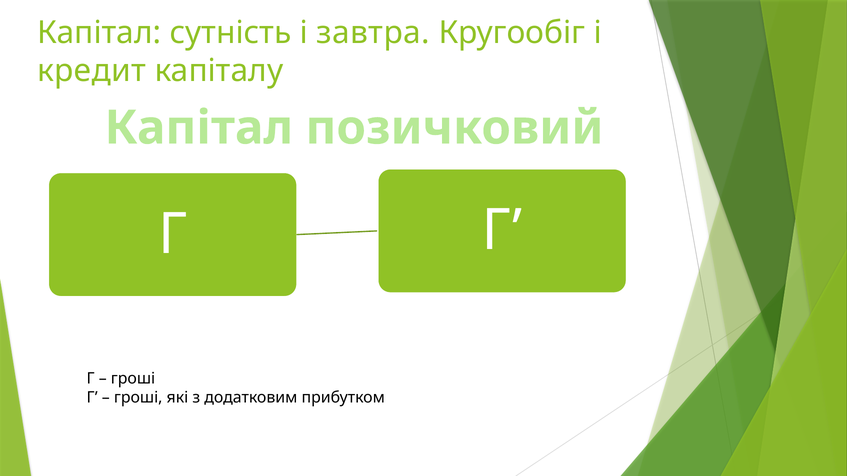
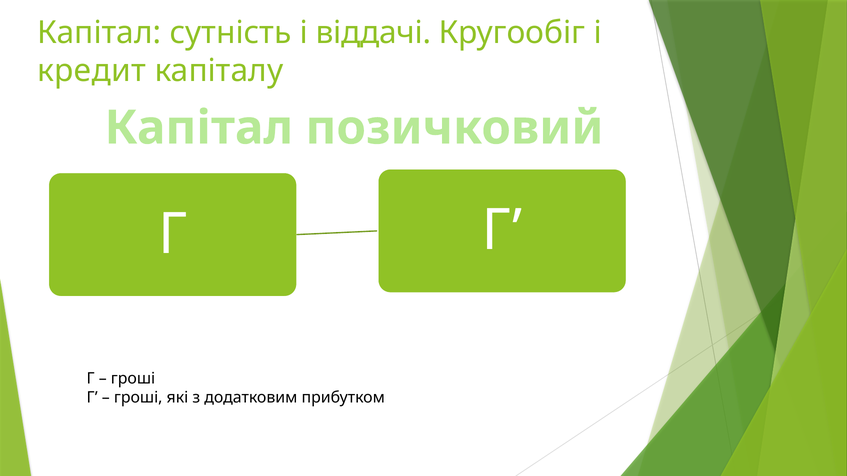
завтра: завтра -> віддачі (373, 33)
